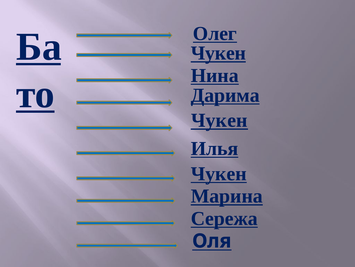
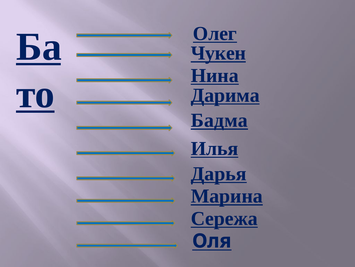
Чукен: Чукен -> Бадма (219, 120)
Чукен: Чукен -> Дарья (219, 173)
